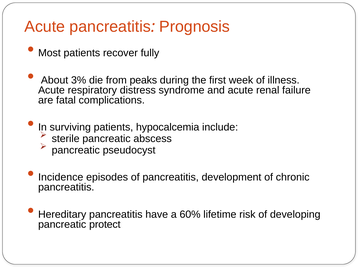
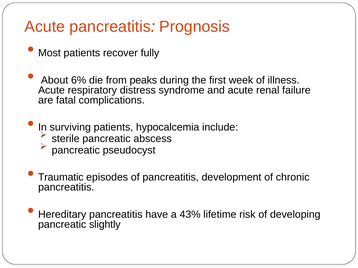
3%: 3% -> 6% (79, 80)
Incidence: Incidence -> Traumatic (61, 178)
60%: 60% -> 43% (190, 215)
protect: protect -> slightly (105, 225)
